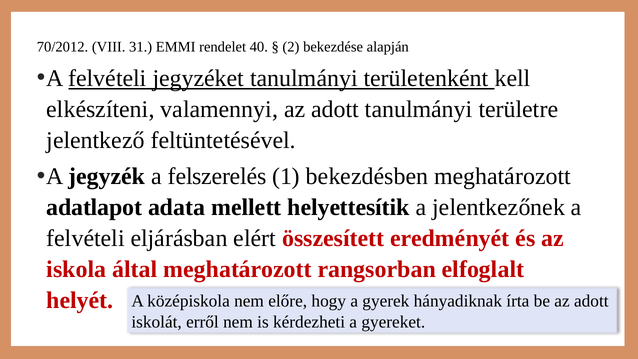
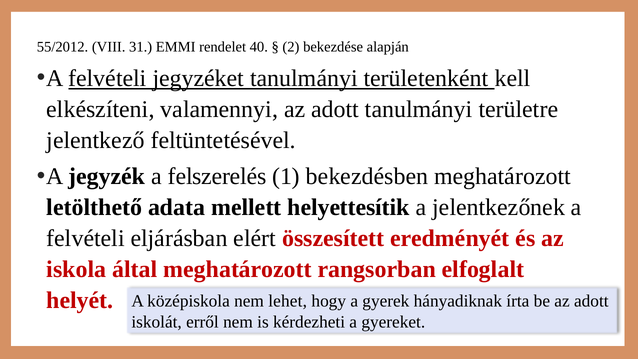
70/2012: 70/2012 -> 55/2012 (63, 47)
adatlapot: adatlapot -> letölthető (94, 207)
előre: előre -> lehet (288, 301)
